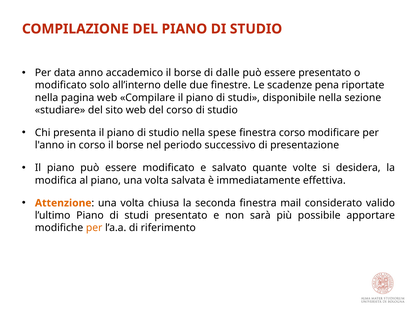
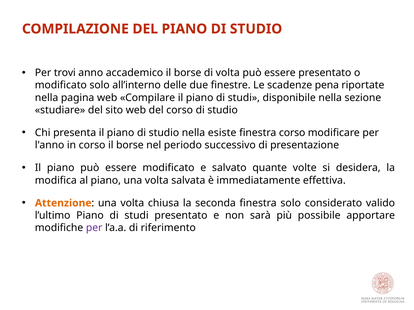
data: data -> trovi (65, 73)
di dalle: dalle -> volta (228, 73)
spese: spese -> esiste (222, 133)
finestra mail: mail -> solo (291, 203)
per colour: orange -> purple (94, 228)
